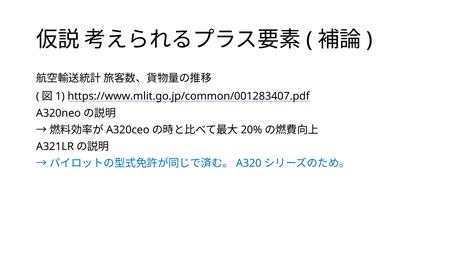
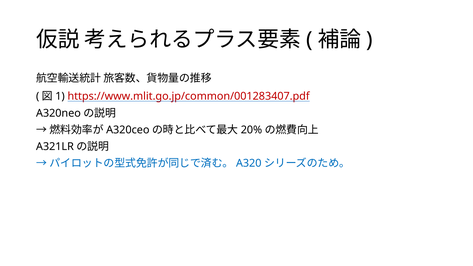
https://www.mlit.go.jp/common/001283407.pdf colour: black -> red (189, 96)
